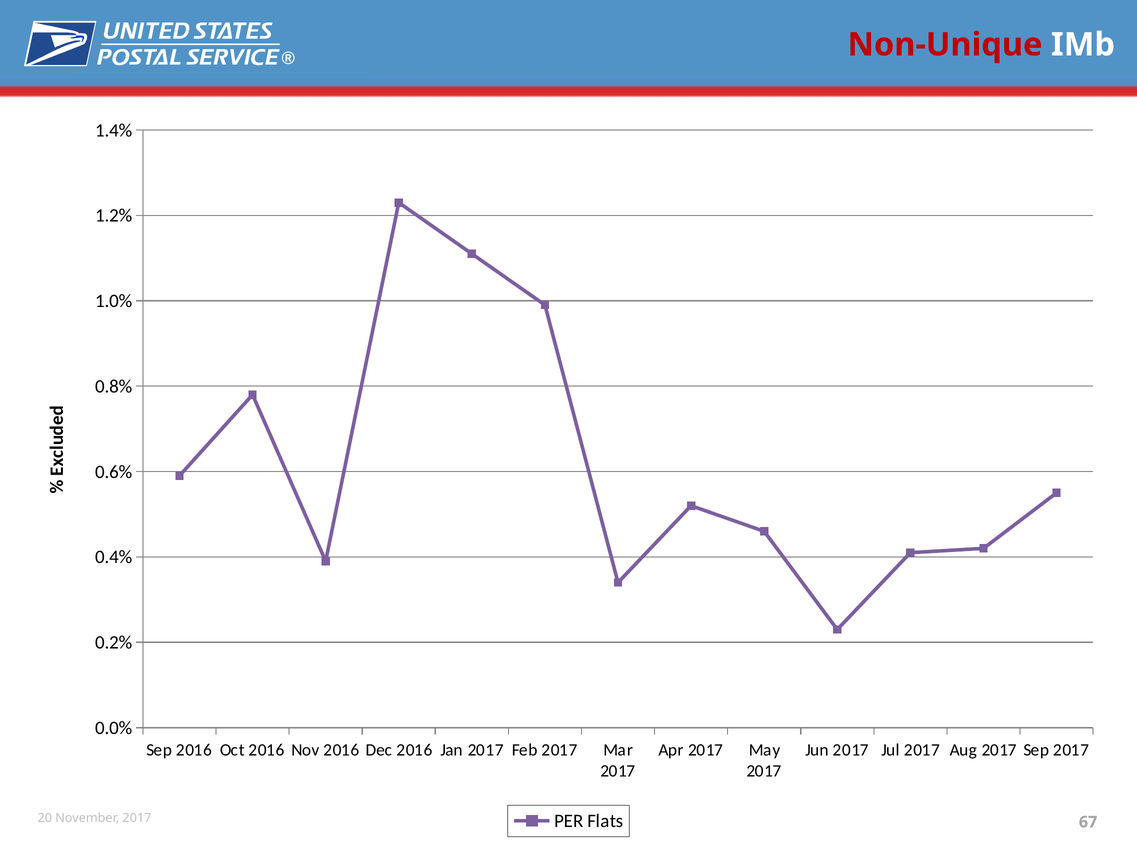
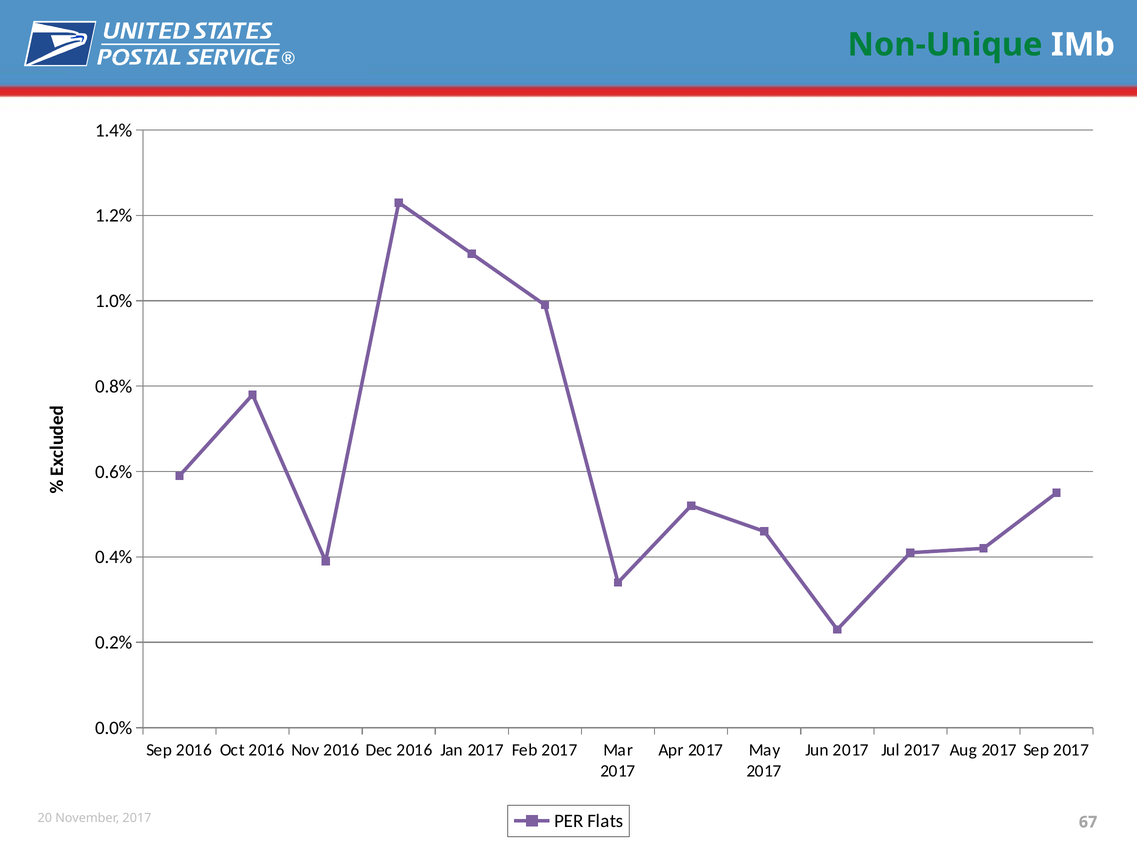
Non-Unique colour: red -> green (945, 45)
